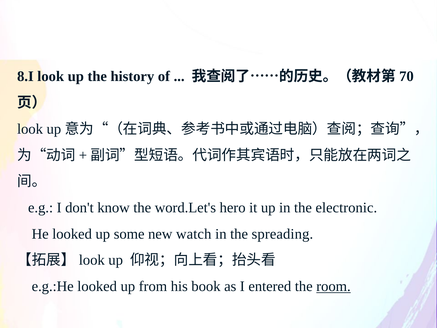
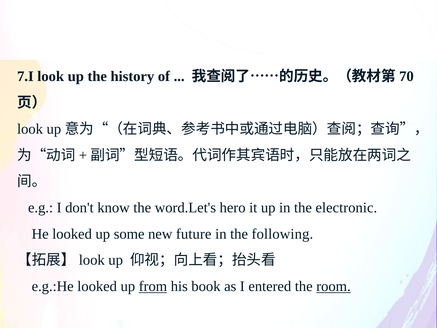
8.I: 8.I -> 7.I (25, 76)
watch: watch -> future (194, 234)
spreading: spreading -> following (282, 234)
from underline: none -> present (153, 286)
